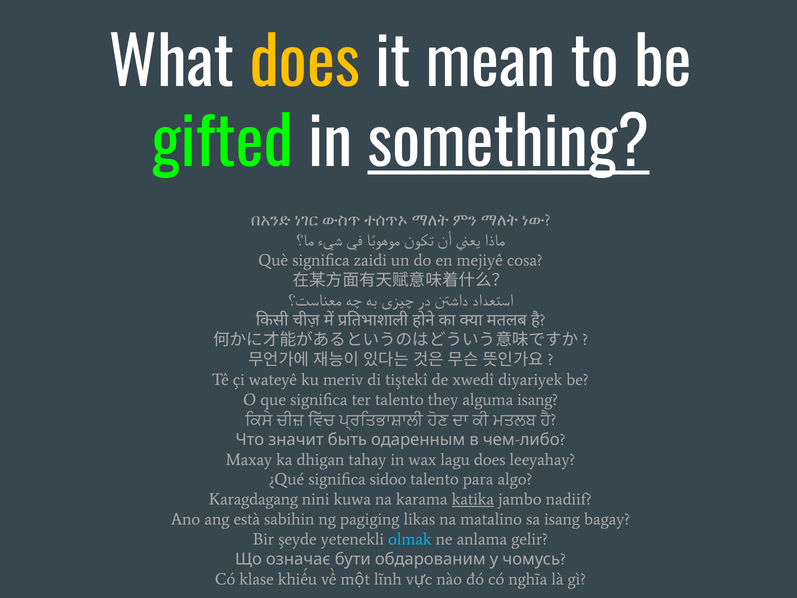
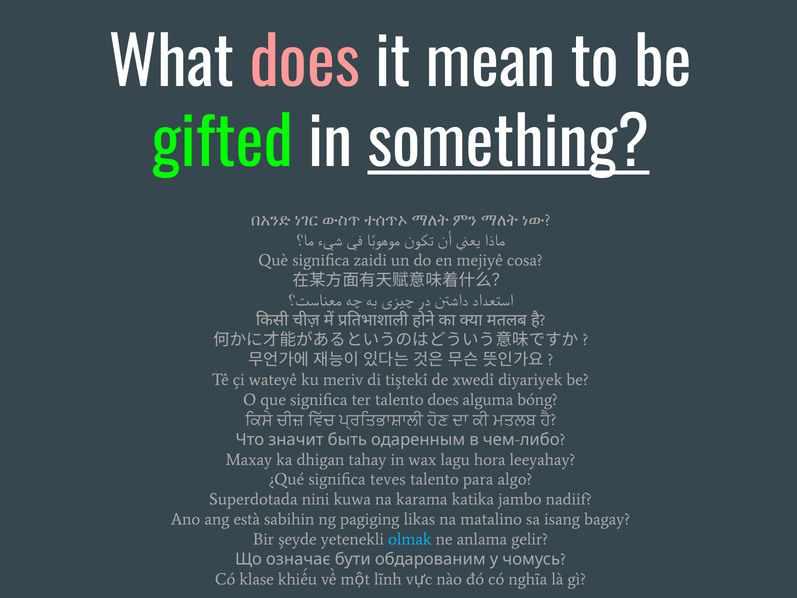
does colour: yellow -> pink (305, 64)
talento they: they -> does (443, 400)
alguma isang: isang -> bóng (538, 400)
lagu does: does -> hora (490, 459)
sidoo: sidoo -> teves (388, 479)
Karagdagang: Karagdagang -> Superdotada (253, 499)
katika underline: present -> none (473, 499)
